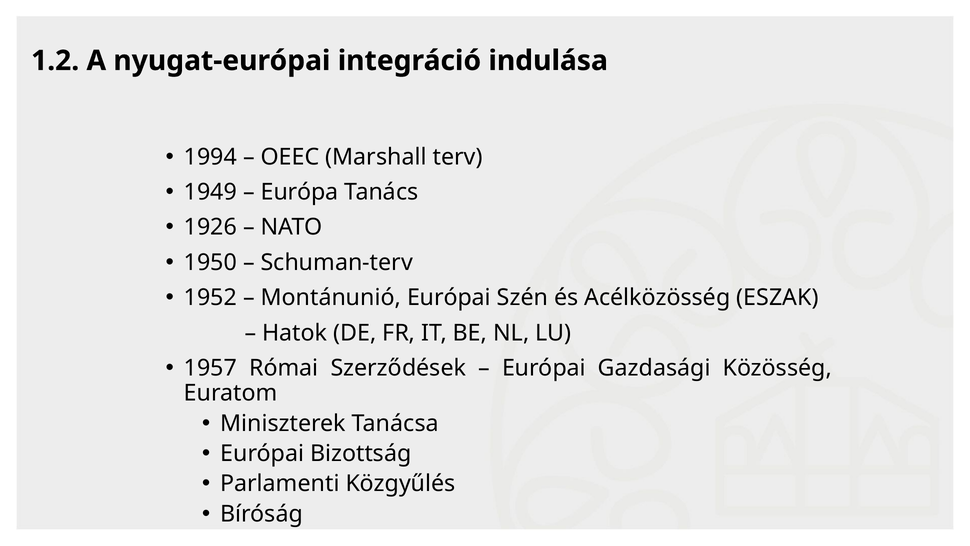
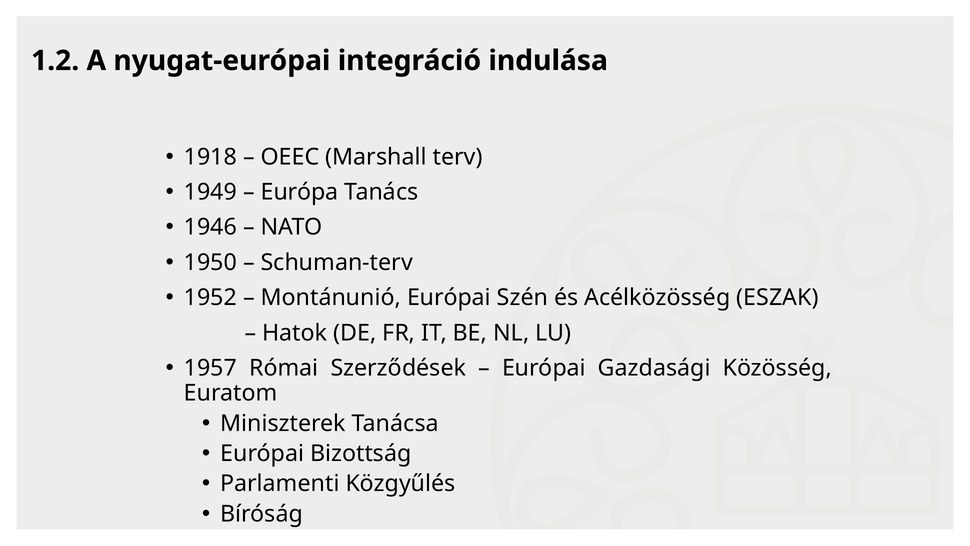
1994: 1994 -> 1918 (210, 157)
1926: 1926 -> 1946 (210, 227)
